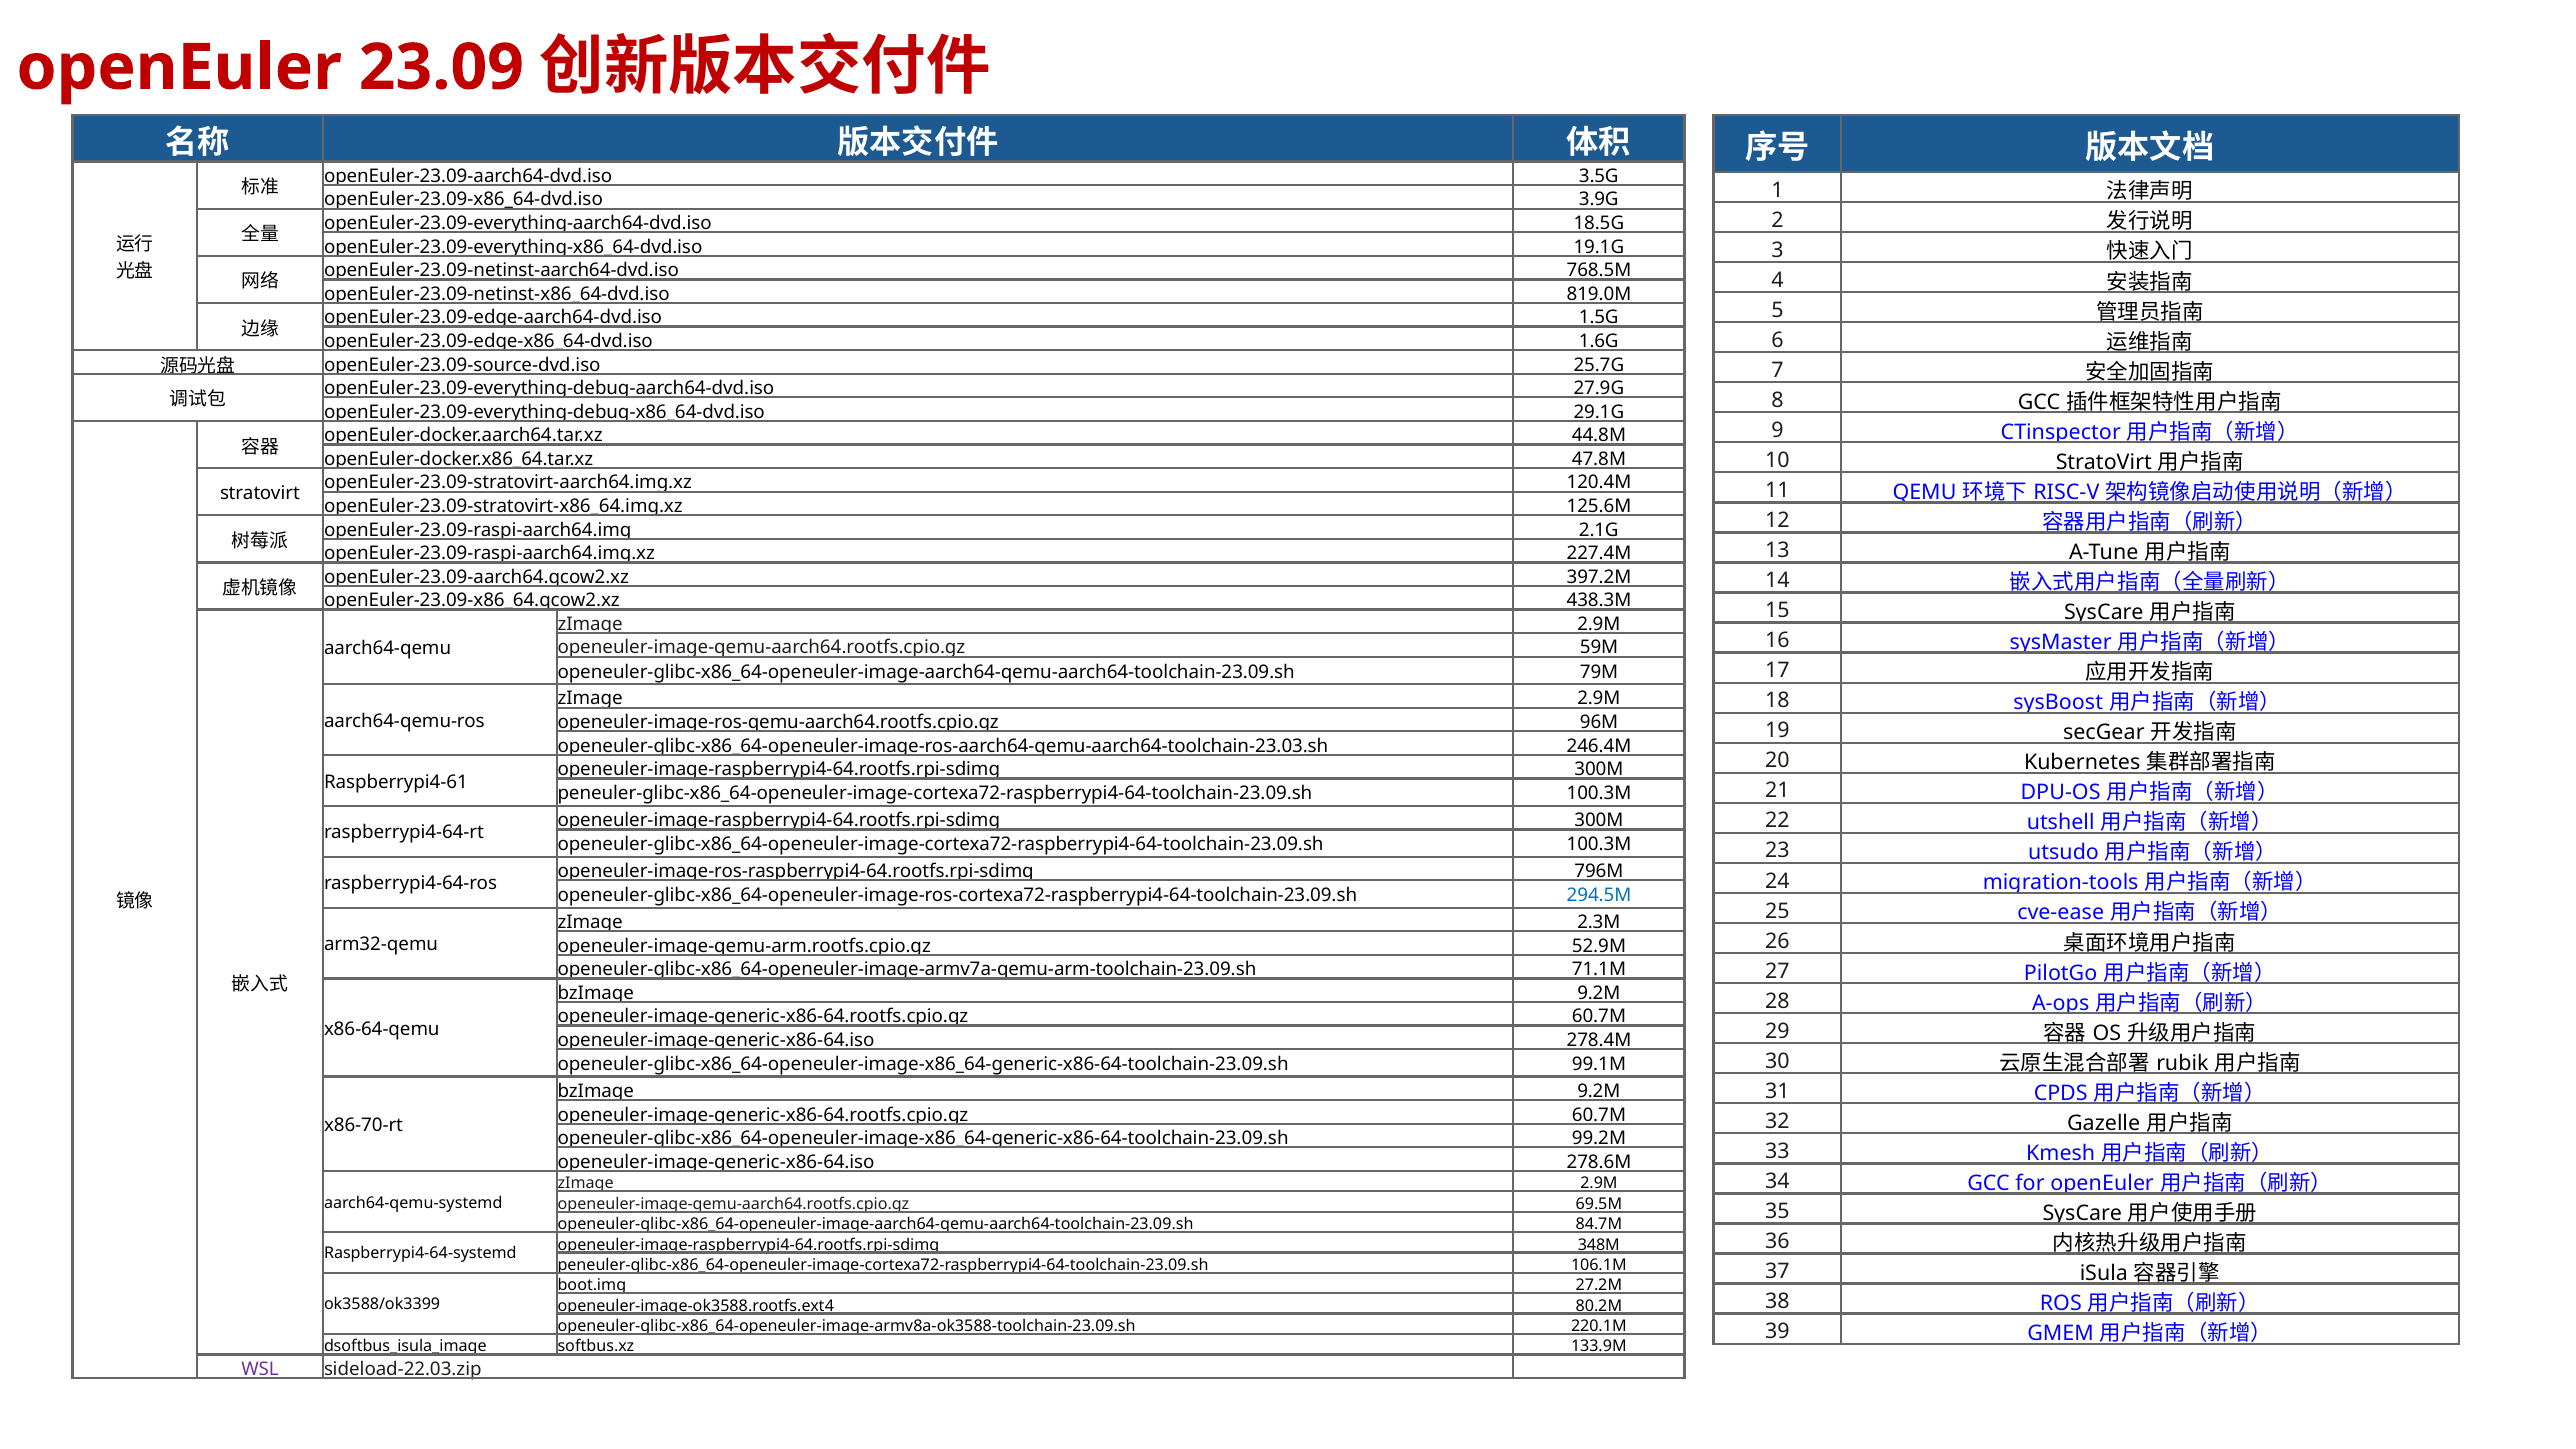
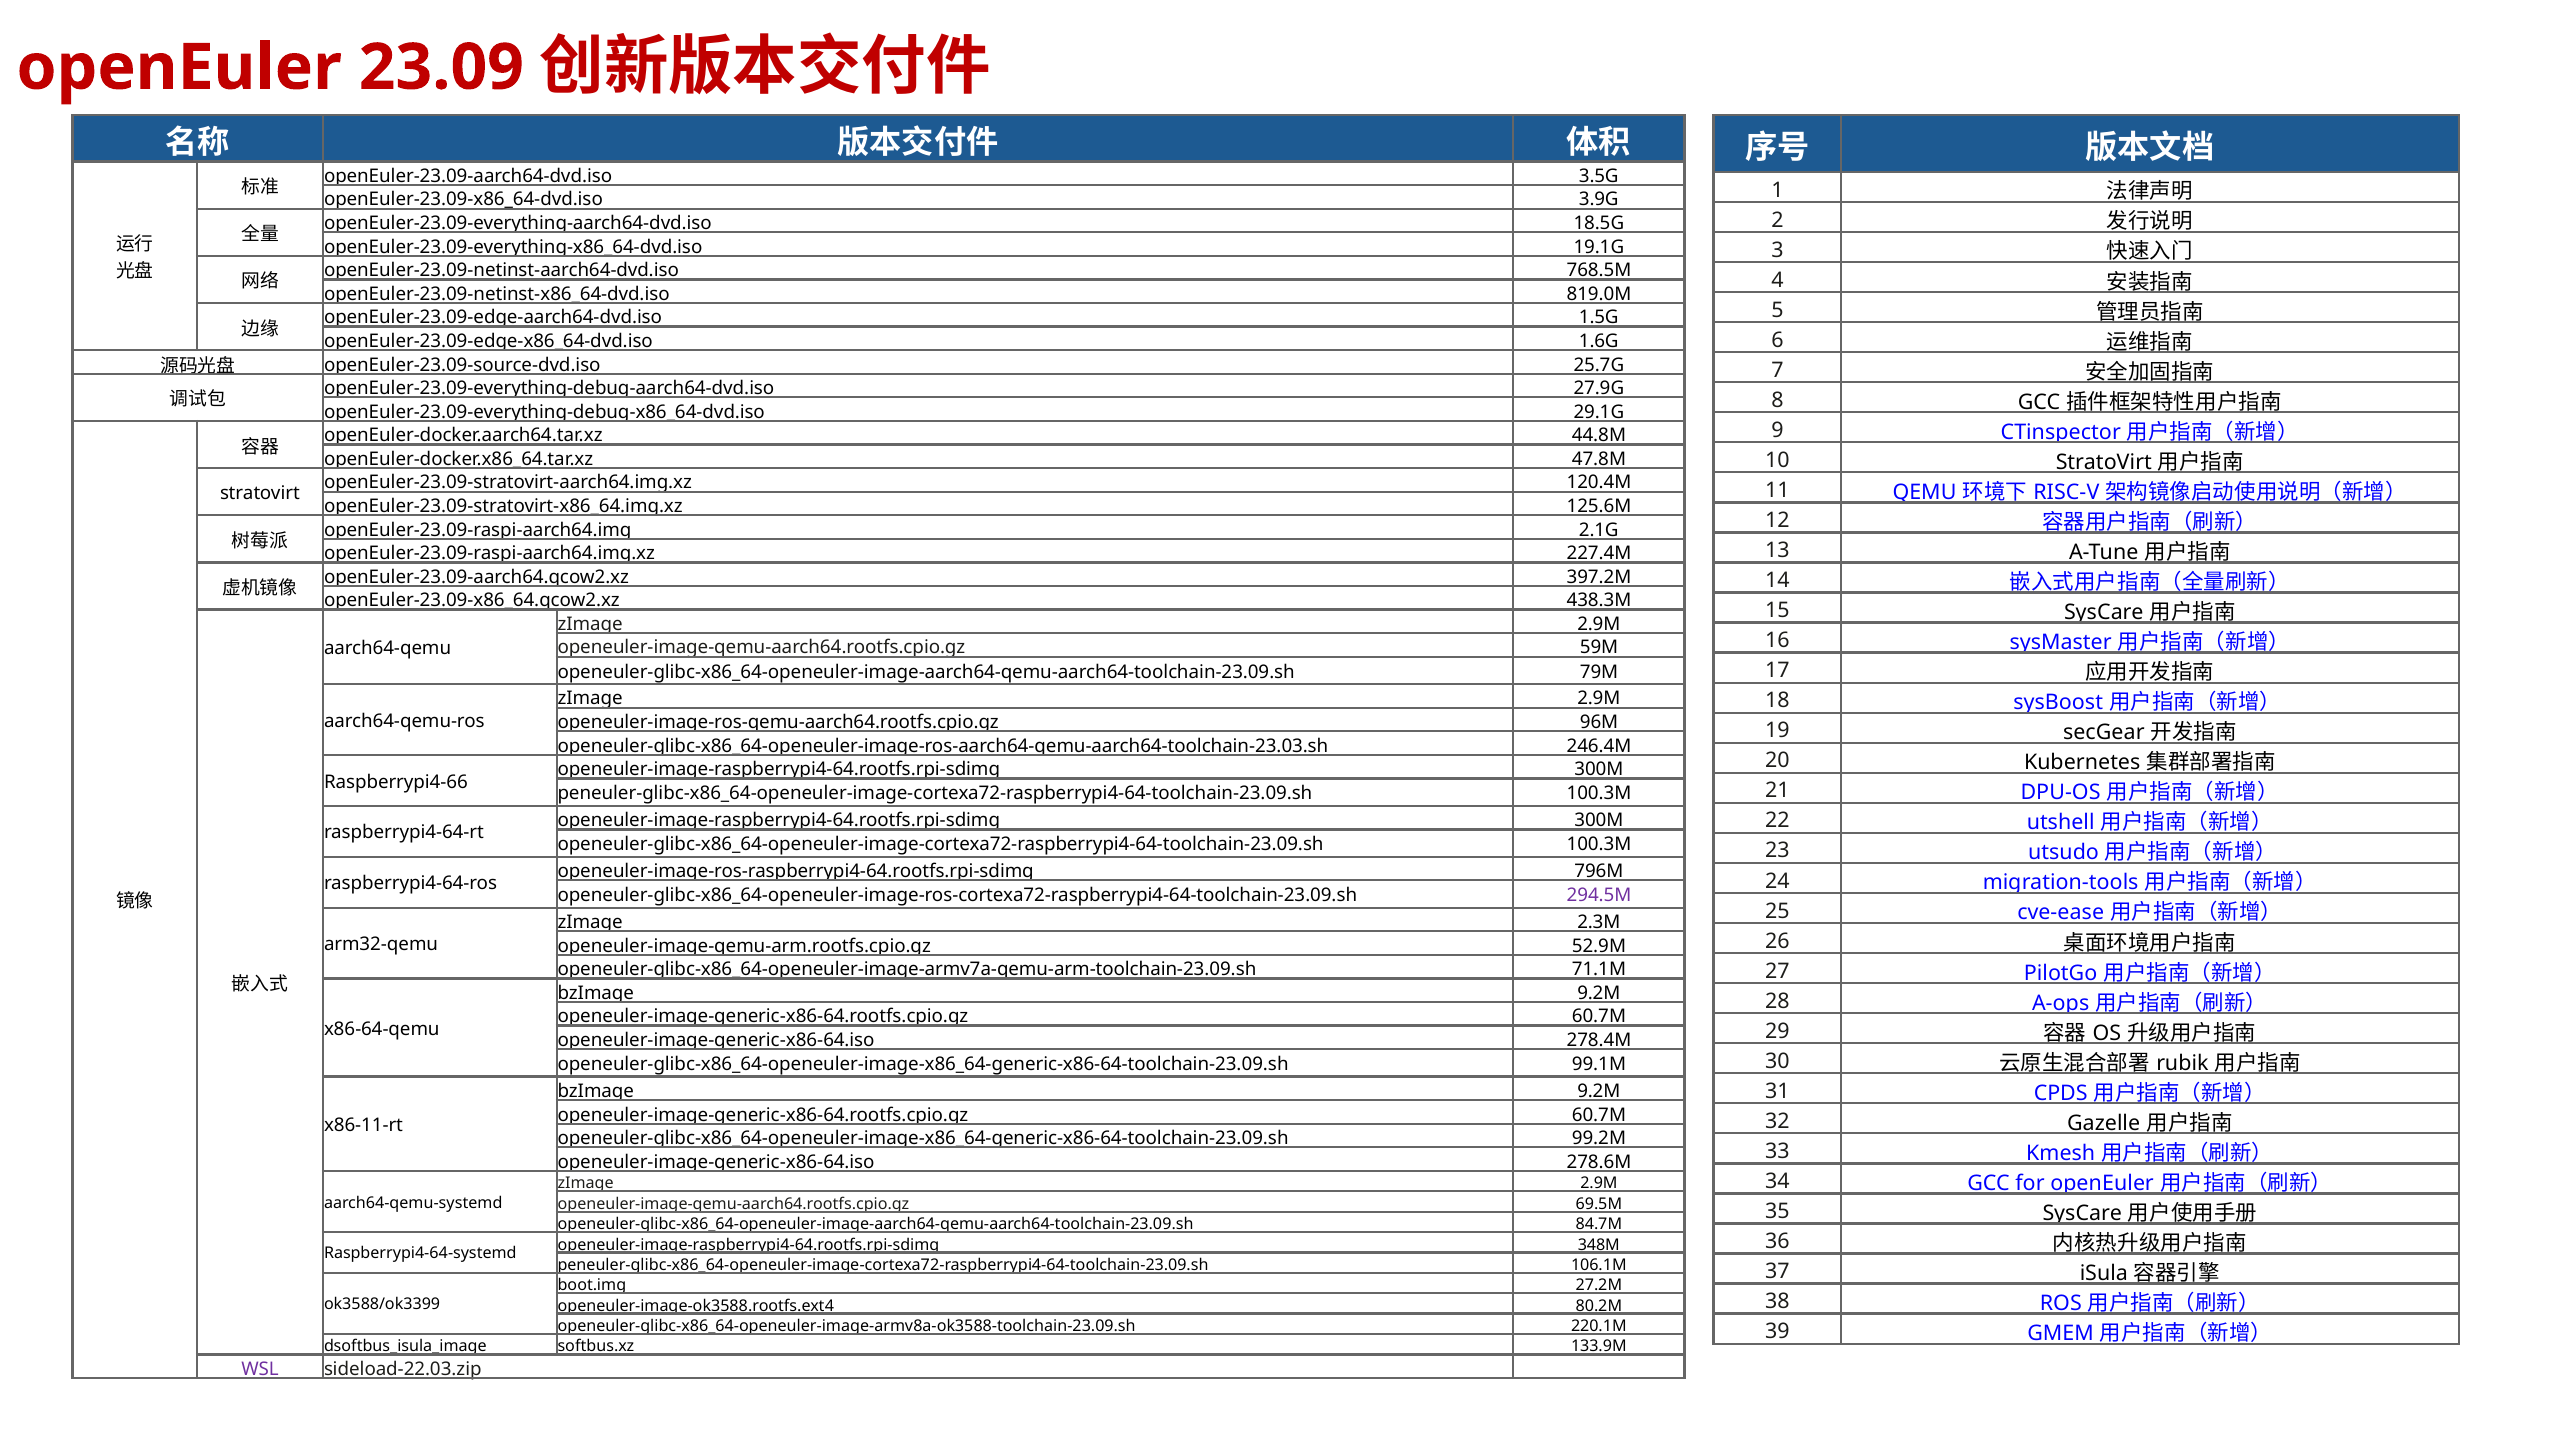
Raspberrypi4-61: Raspberrypi4-61 -> Raspberrypi4-66 (396, 782)
294.5M colour: blue -> purple (1599, 896)
x86-70-rt: x86-70-rt -> x86-11-rt (364, 1125)
